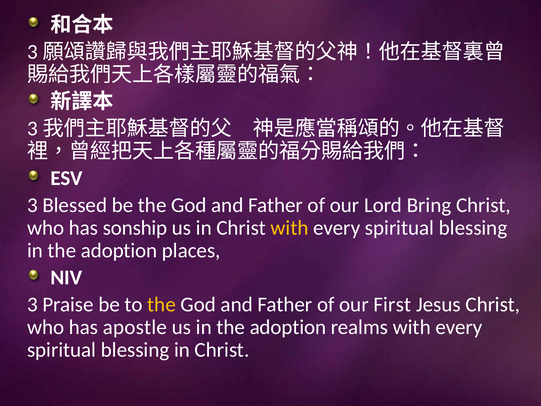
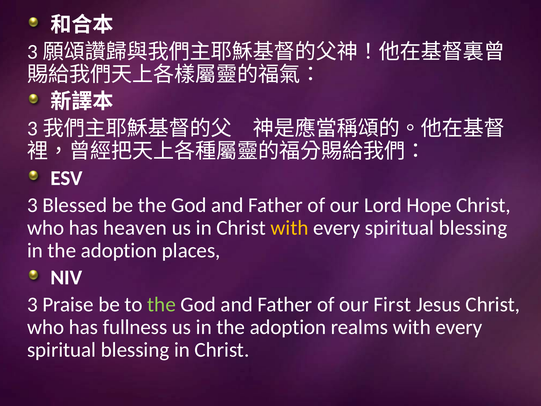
Bring: Bring -> Hope (429, 205)
sonship: sonship -> heaven (135, 228)
the colour: yellow -> light green (162, 304)
apostle: apostle -> fullness (135, 327)
